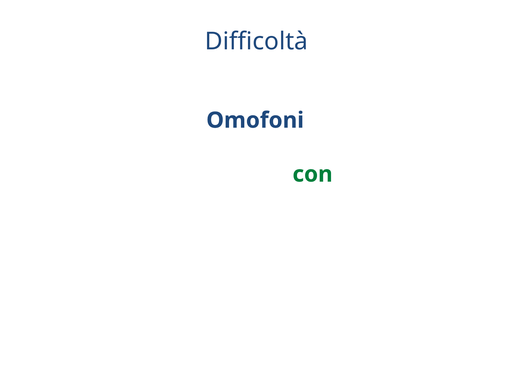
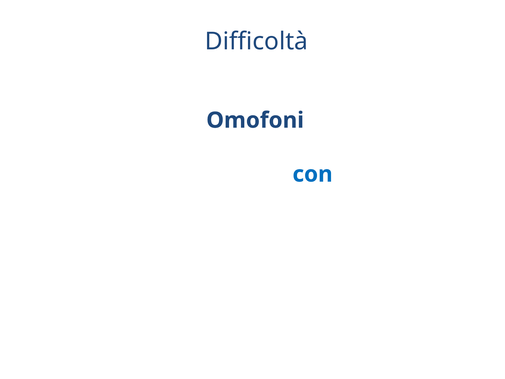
con colour: green -> blue (313, 174)
